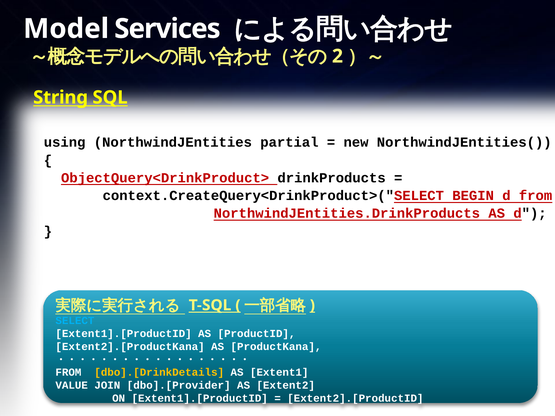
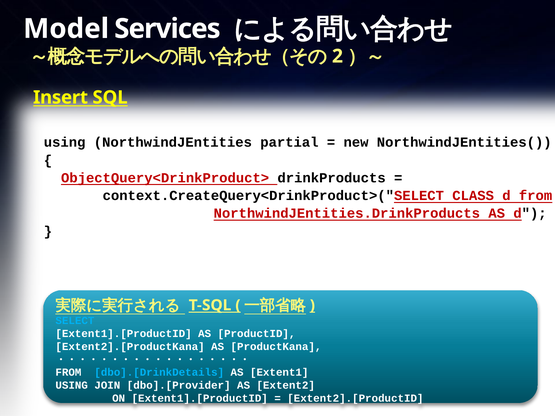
String: String -> Insert (61, 97)
BEGIN: BEGIN -> CLASS (473, 196)
dbo].[DrinkDetails colour: yellow -> light blue (159, 373)
VALUE: VALUE -> USING (72, 386)
